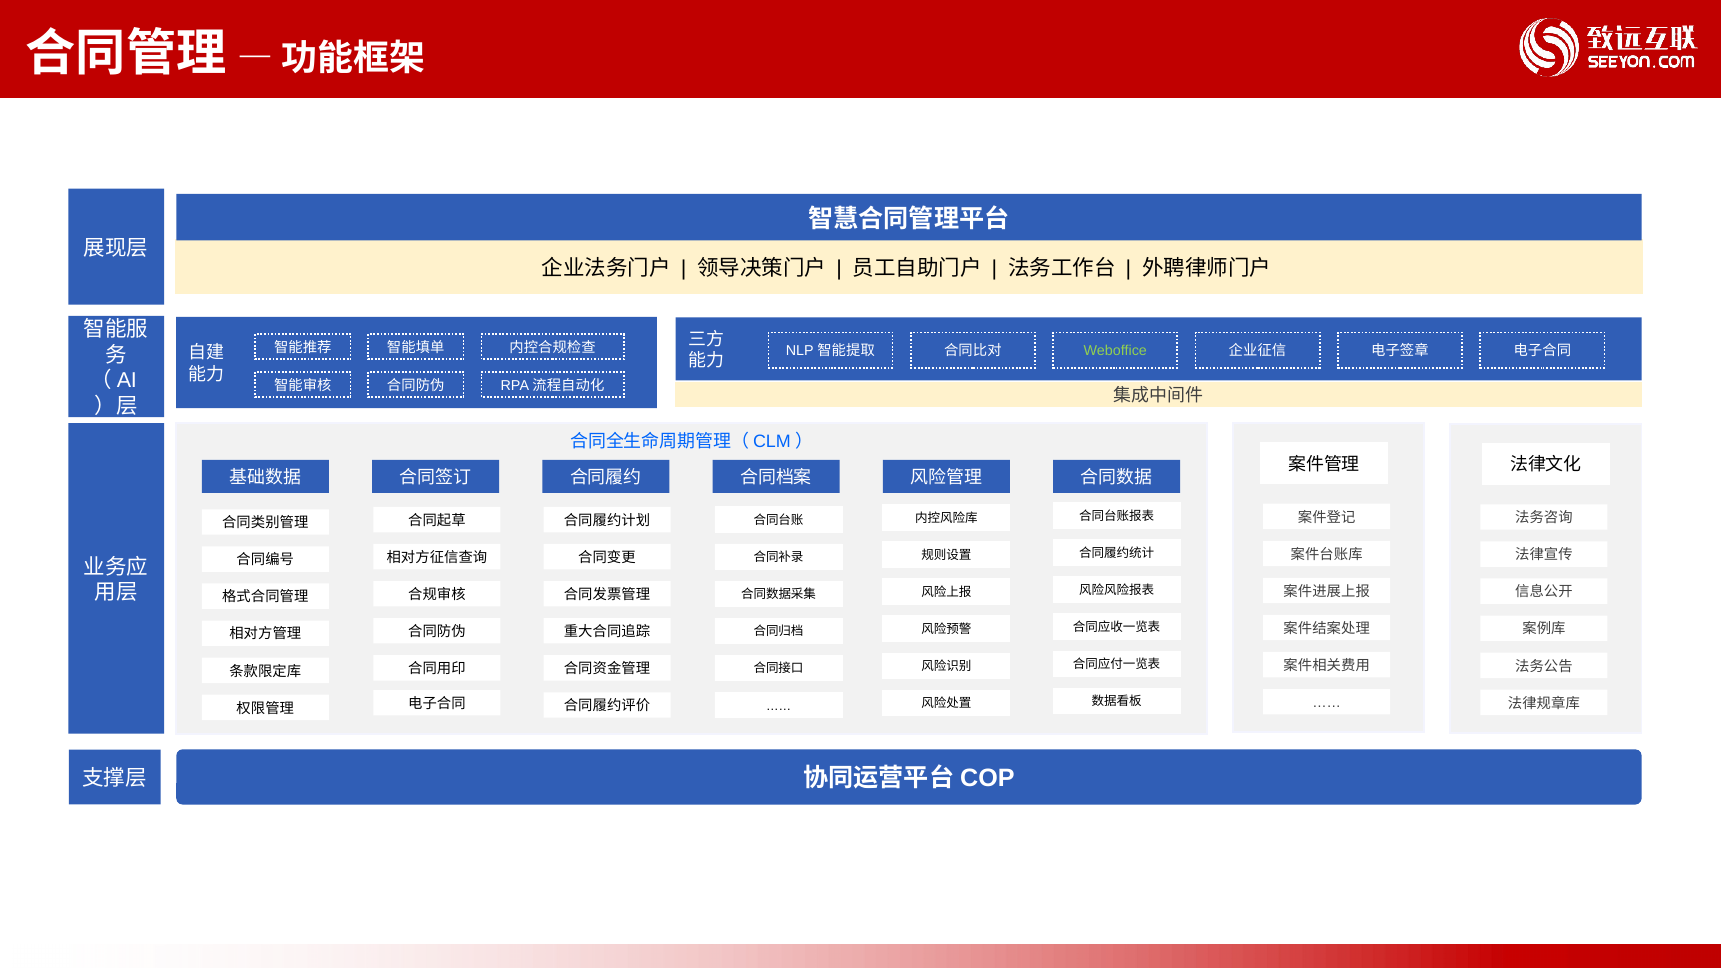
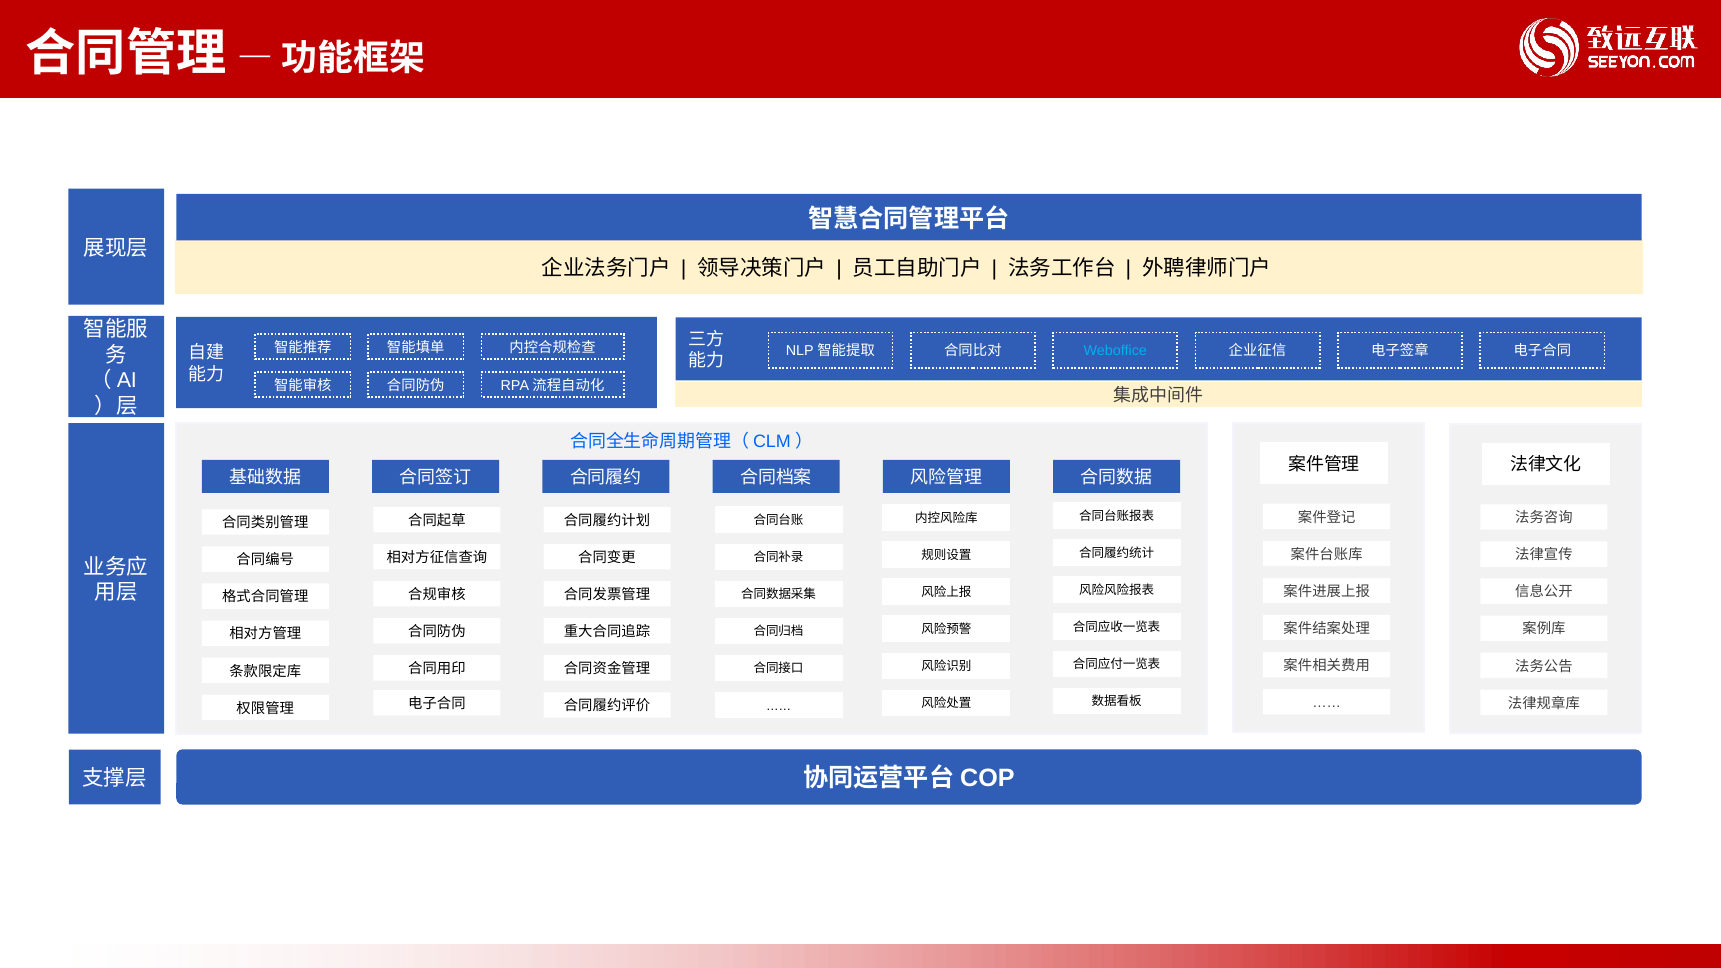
Weboffice colour: light green -> light blue (1115, 351)
